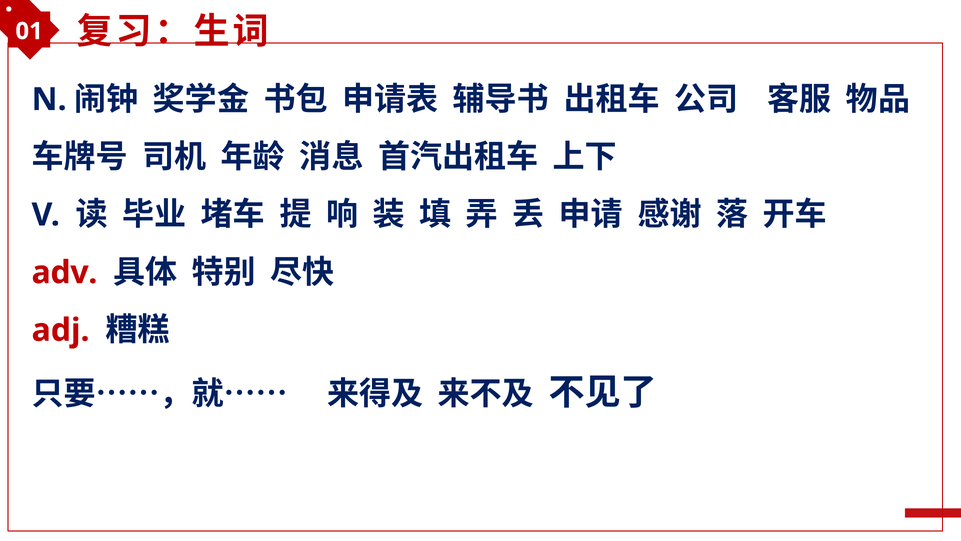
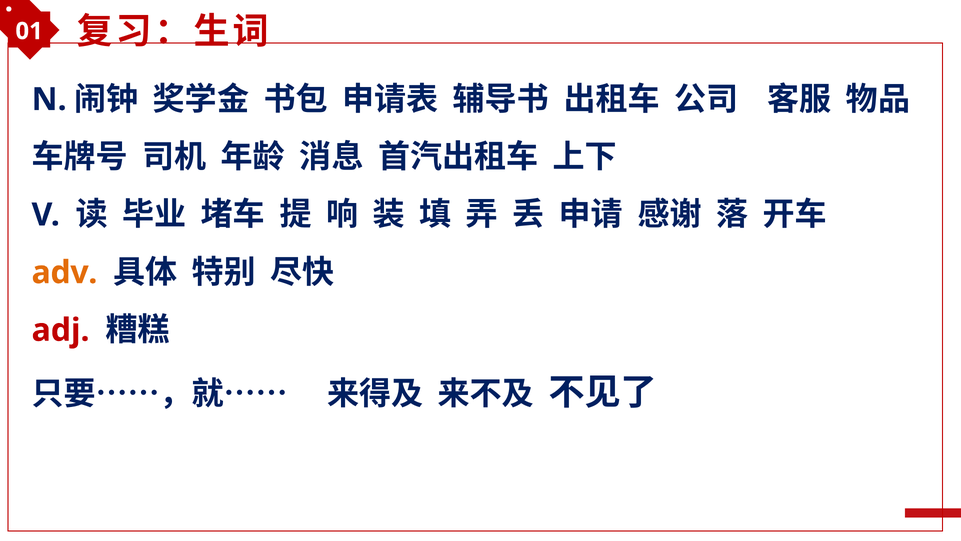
adv colour: red -> orange (64, 272)
